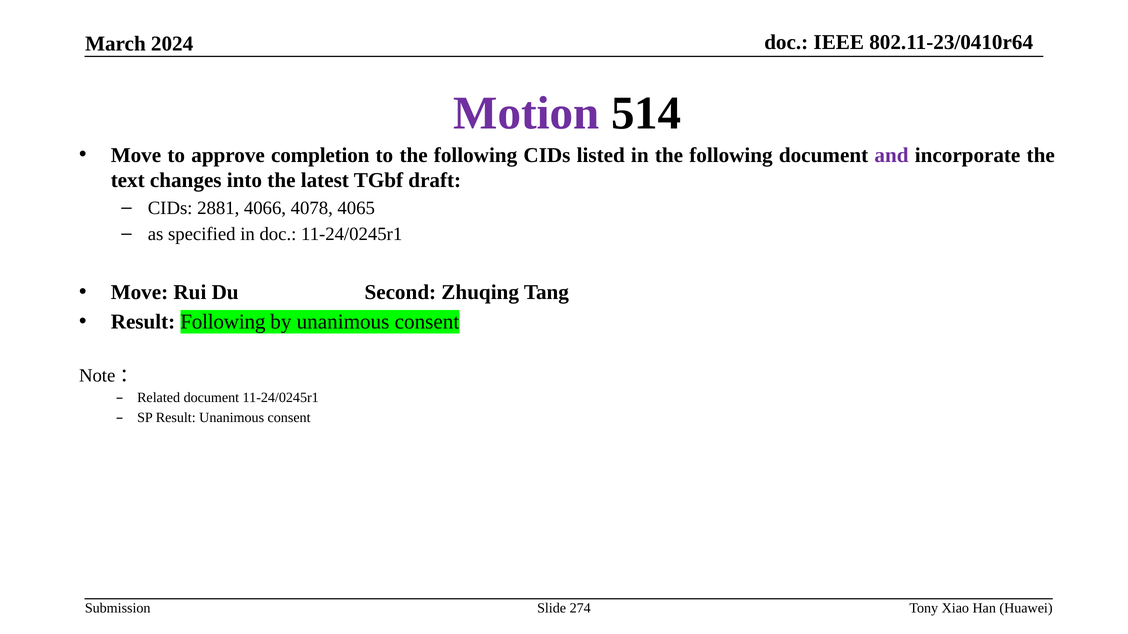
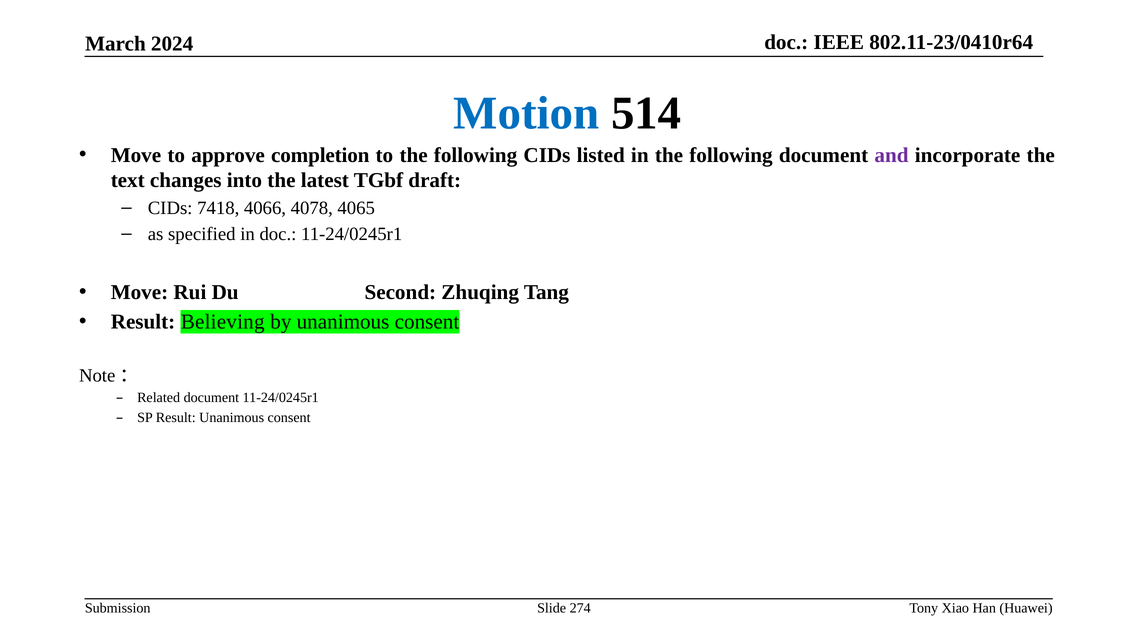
Motion colour: purple -> blue (526, 113)
2881: 2881 -> 7418 (218, 208)
Result Following: Following -> Believing (223, 322)
